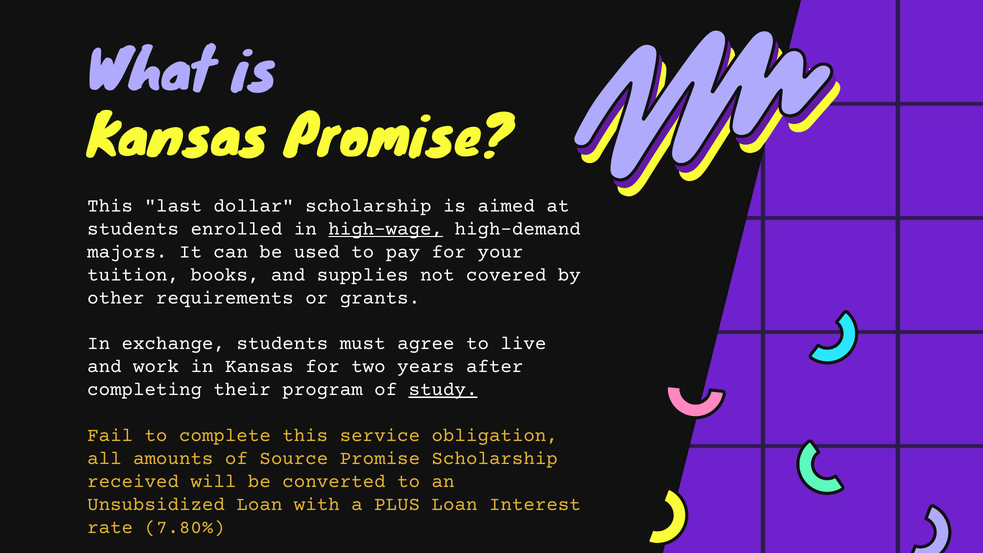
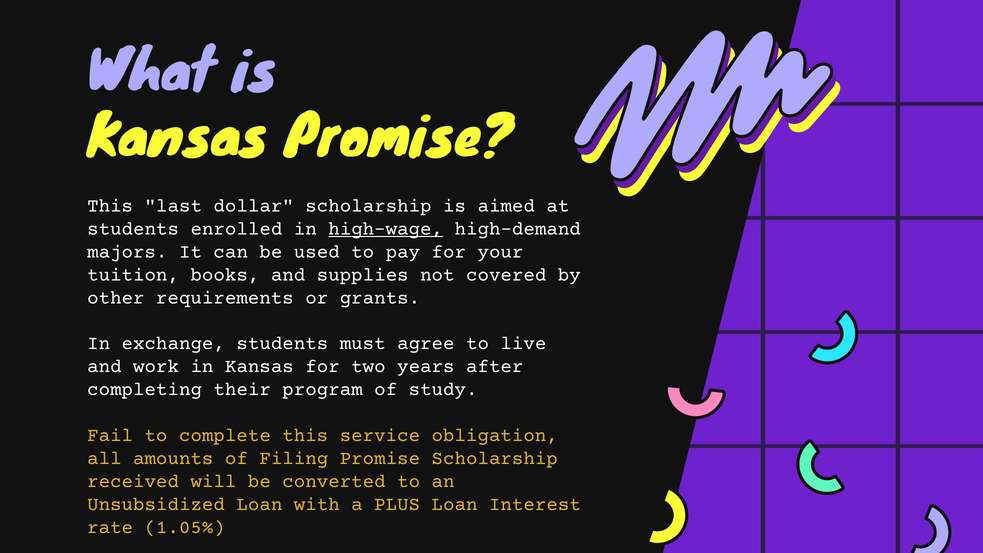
study underline: present -> none (443, 389)
Source: Source -> Filing (294, 458)
7.80%: 7.80% -> 1.05% (185, 527)
